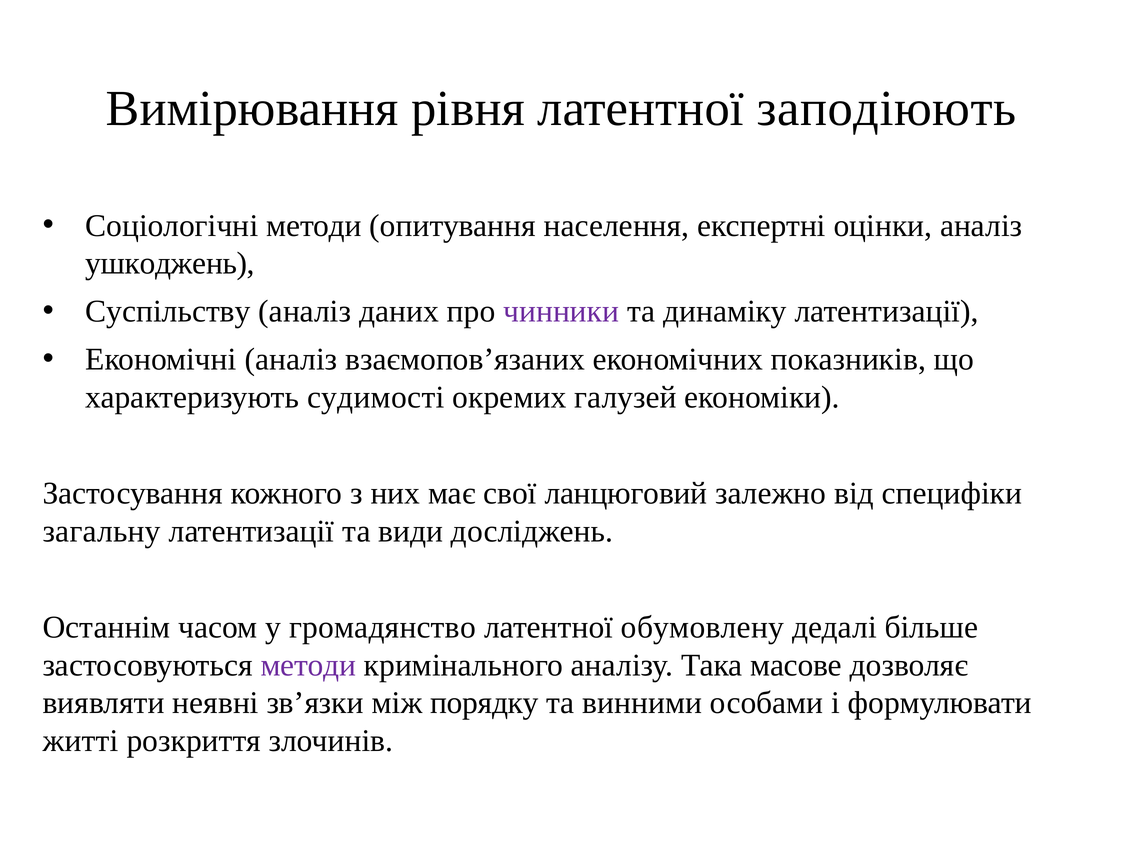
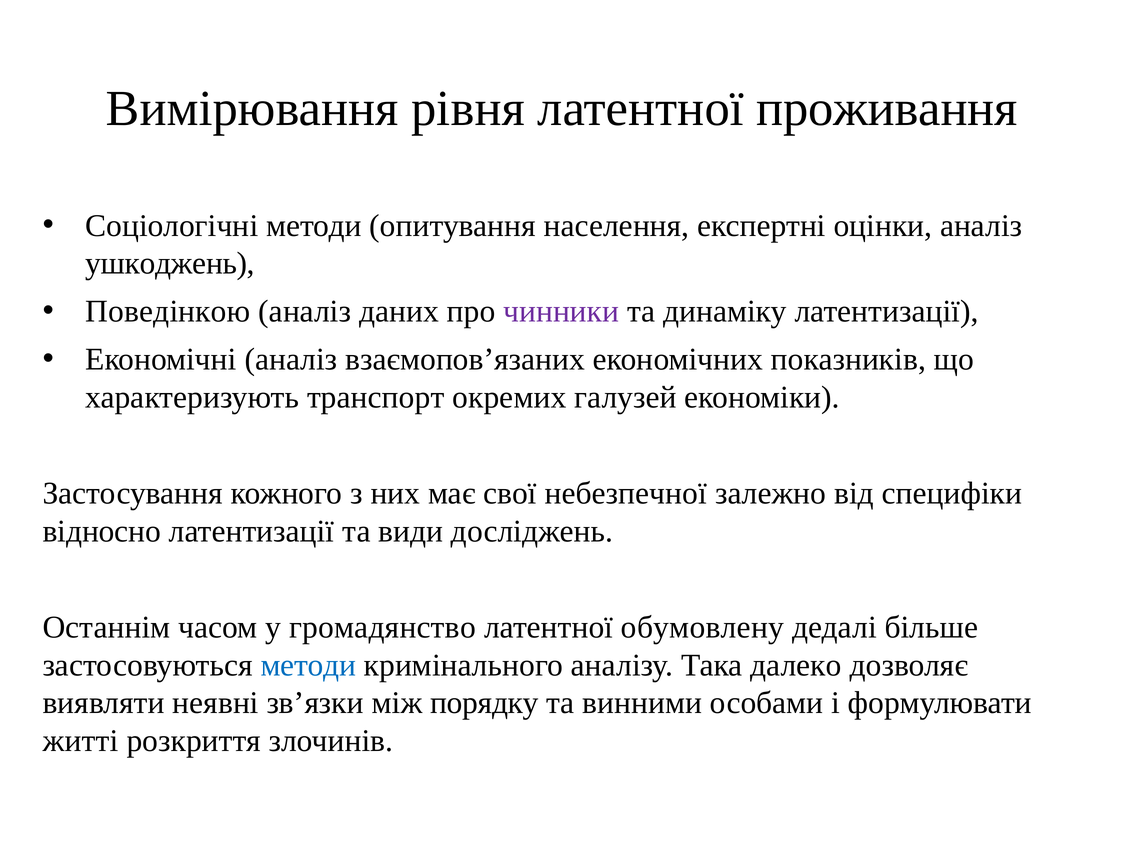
заподіюють: заподіюють -> проживання (887, 109)
Суспільству: Суспільству -> Поведінкою (168, 312)
судимості: судимості -> транспорт (376, 398)
ланцюговий: ланцюговий -> небезпечної (626, 494)
загальну: загальну -> відносно (102, 532)
методи colour: purple -> blue (308, 666)
масове: масове -> далеко (796, 666)
